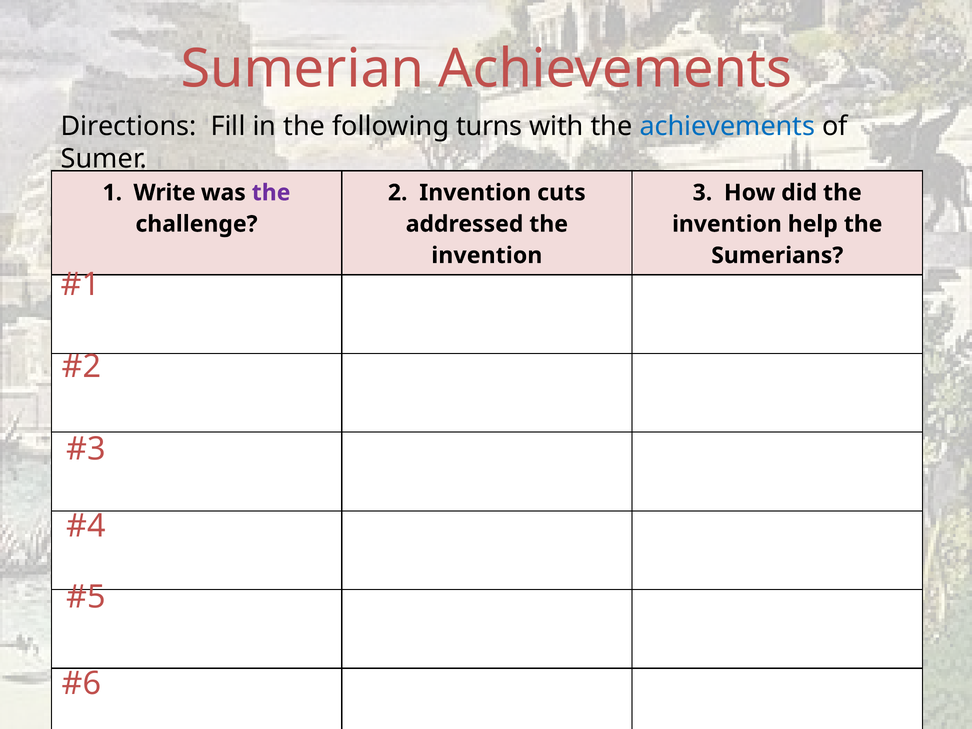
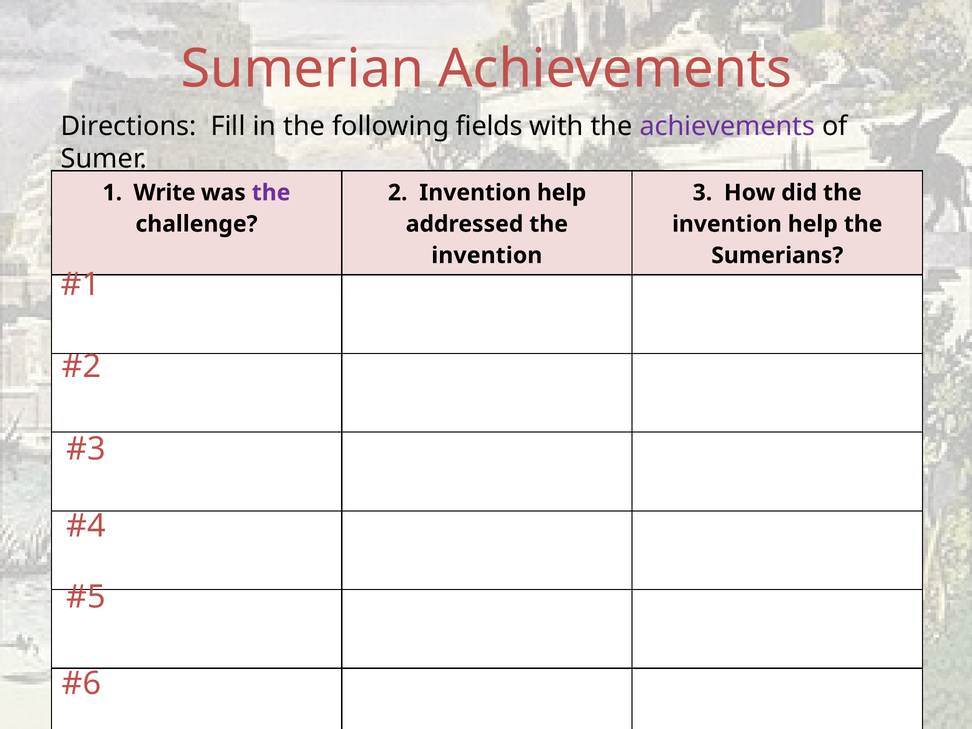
turns: turns -> fields (489, 126)
achievements colour: blue -> purple (727, 126)
2 Invention cuts: cuts -> help (562, 193)
